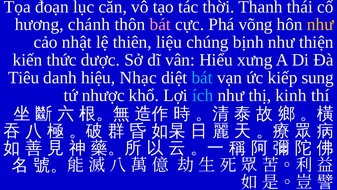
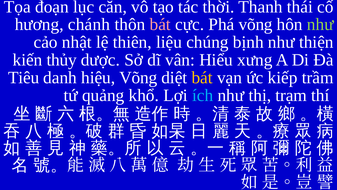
như colour: yellow -> light green (320, 24)
thức: thức -> thủy (62, 60)
hiệu Nhạc: Nhạc -> Võng (138, 77)
bát colour: light blue -> yellow (202, 77)
sung: sung -> trầm (318, 77)
nhược: nhược -> quảng (103, 95)
kinh: kinh -> trạm (291, 95)
